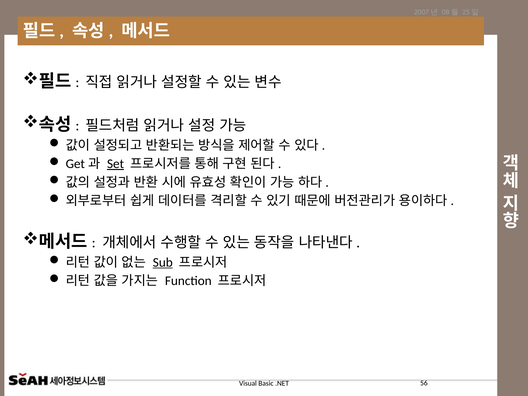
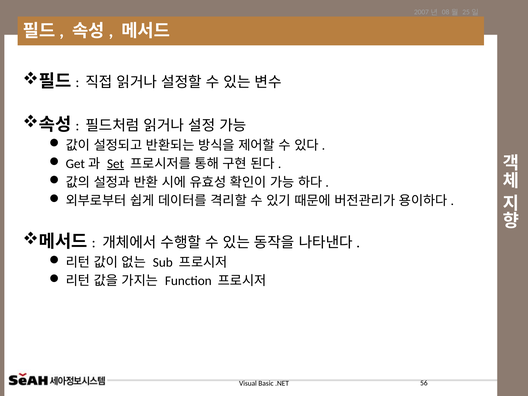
Sub underline: present -> none (163, 262)
